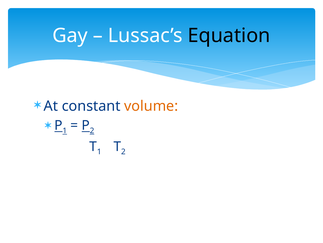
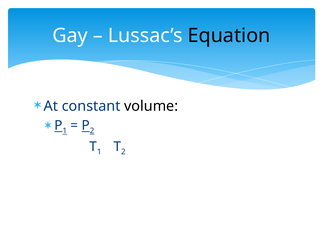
volume colour: orange -> black (151, 106)
